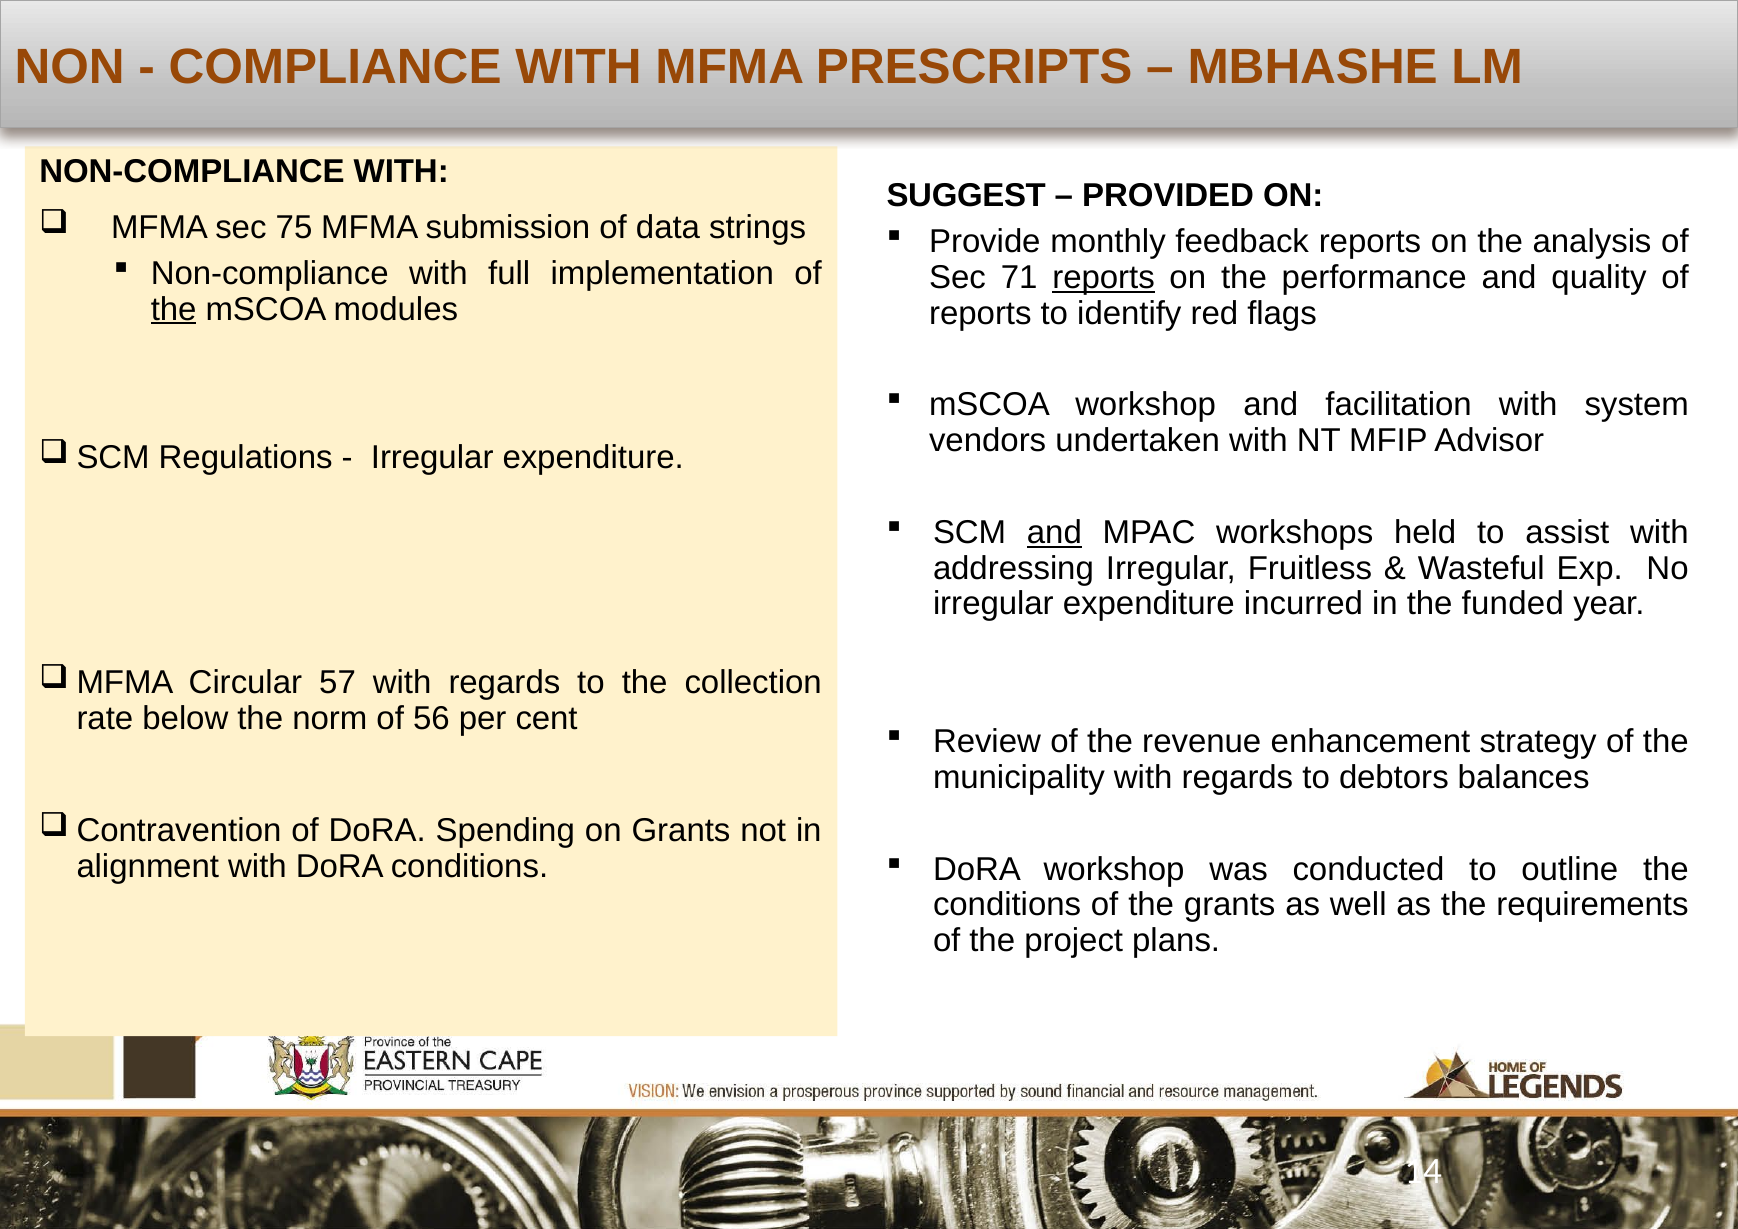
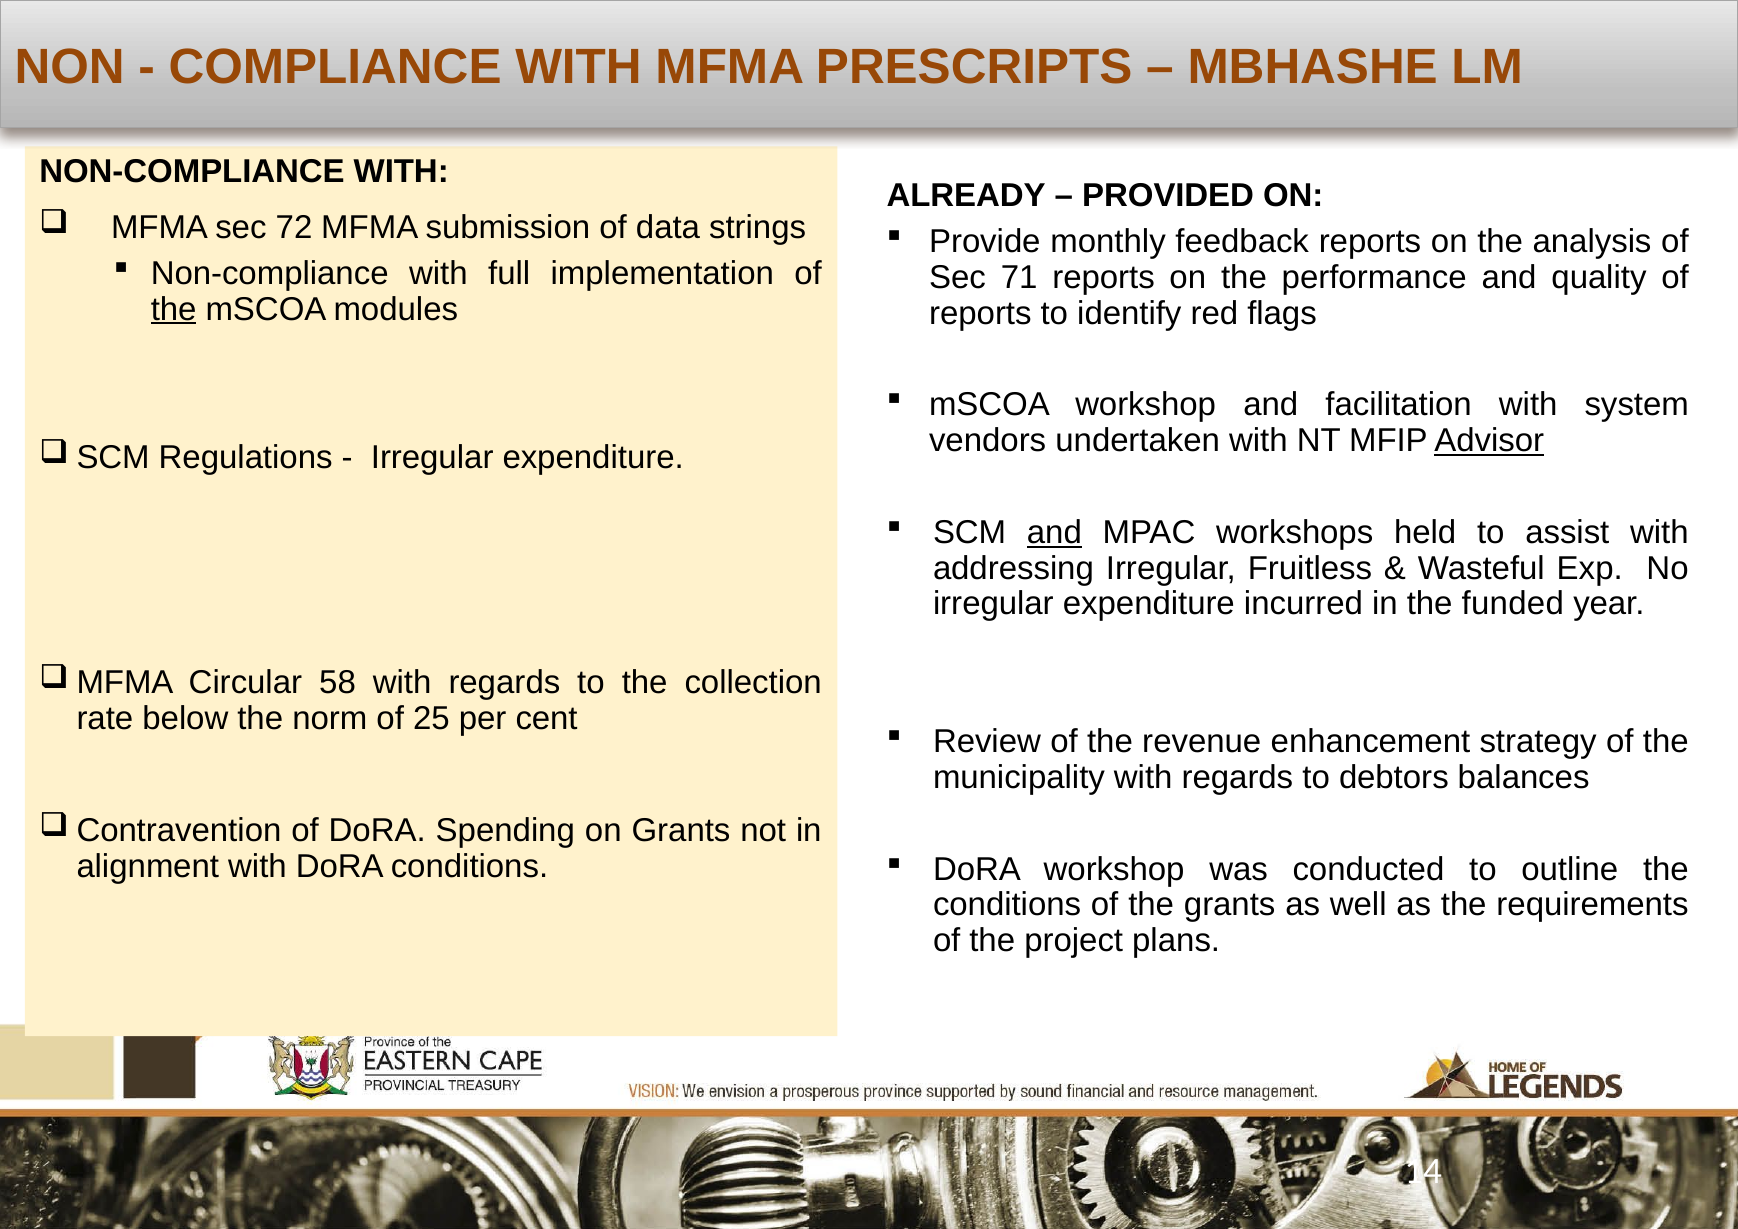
SUGGEST: SUGGEST -> ALREADY (966, 196)
75: 75 -> 72 (294, 228)
reports underline: present -> none (1104, 277)
Advisor underline: none -> present (1489, 441)
57: 57 -> 58 (338, 683)
56: 56 -> 25 (431, 718)
